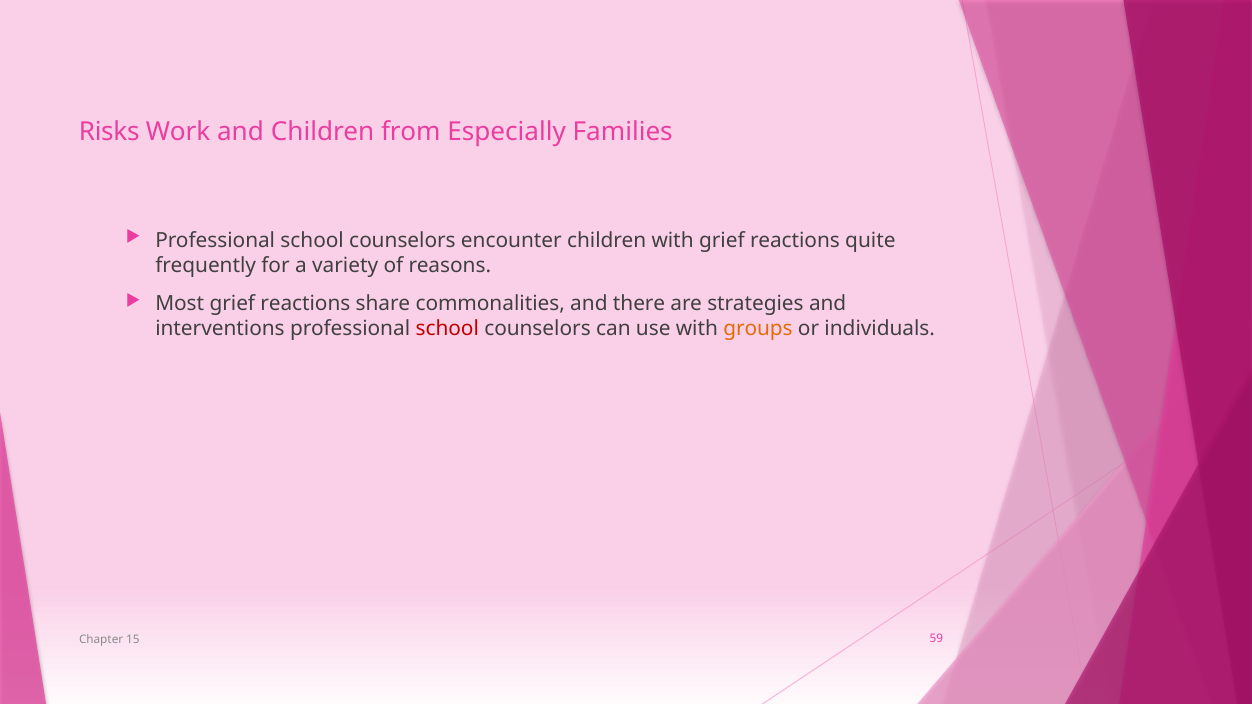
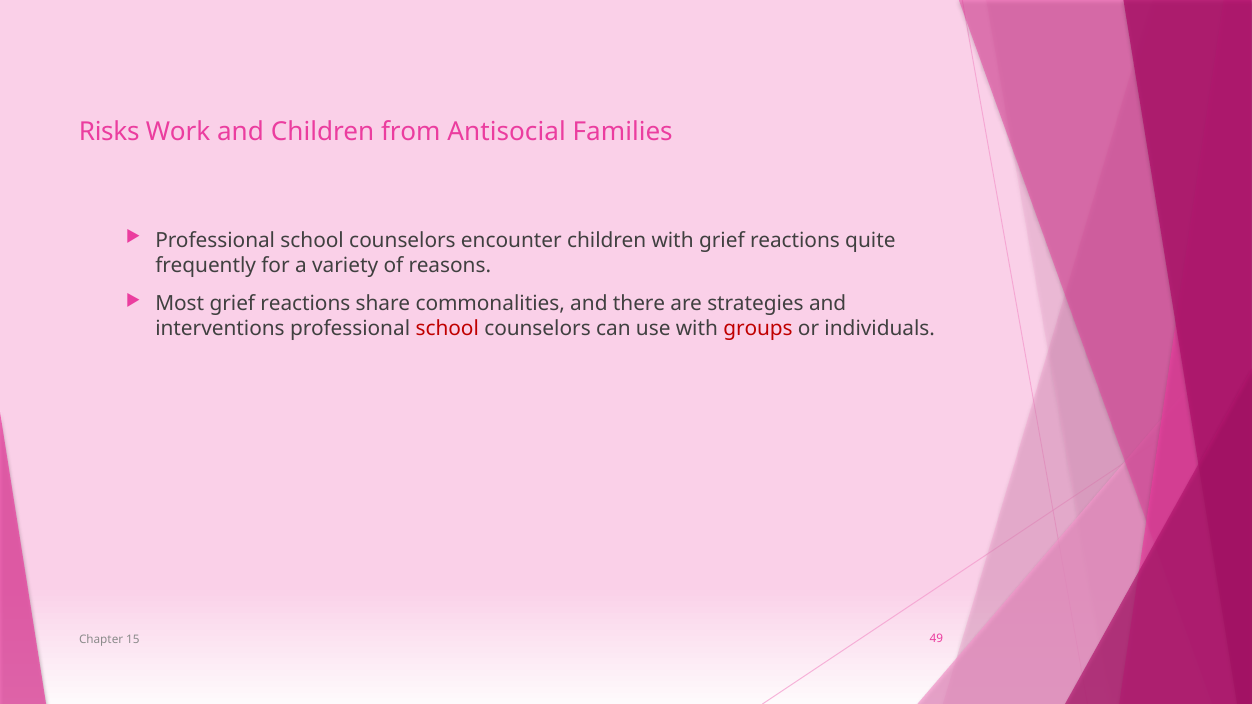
Especially: Especially -> Antisocial (507, 132)
groups colour: orange -> red (758, 329)
59: 59 -> 49 (936, 639)
